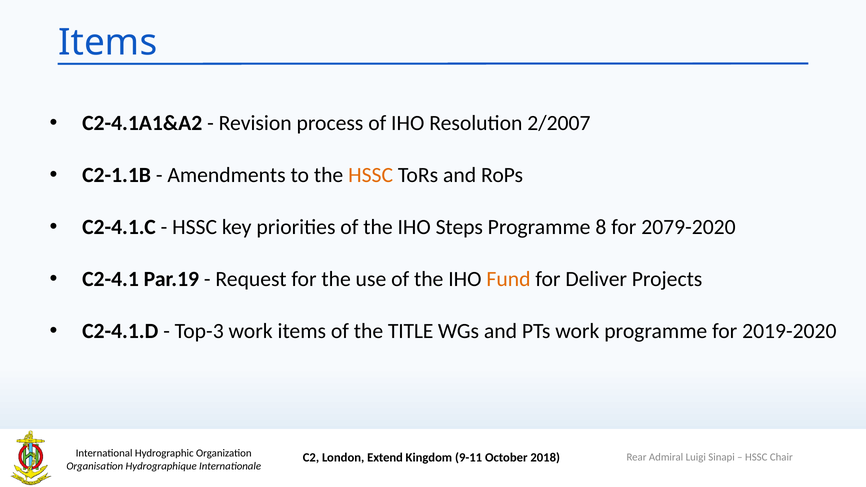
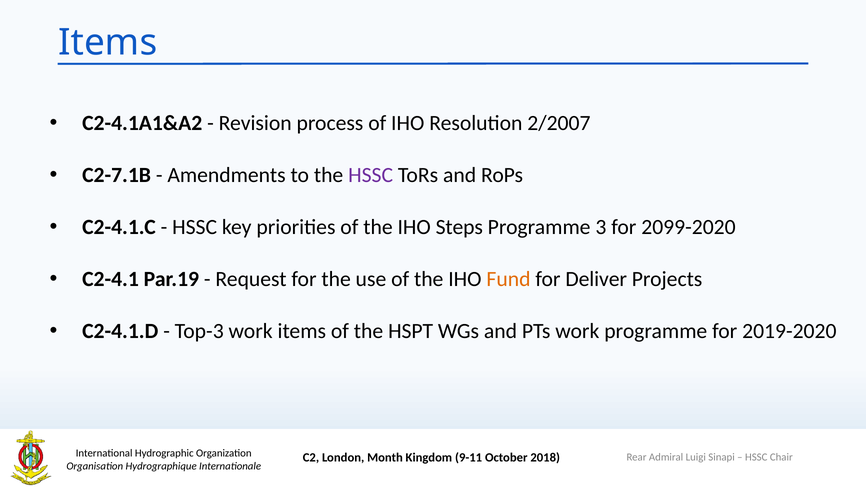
C2-1.1B: C2-1.1B -> C2-7.1B (117, 175)
HSSC colour: orange -> purple (371, 175)
8: 8 -> 3 (601, 227)
2079-2020: 2079-2020 -> 2099-2020 (688, 227)
TITLE: TITLE -> HSPT (411, 331)
Extend: Extend -> Month (385, 457)
